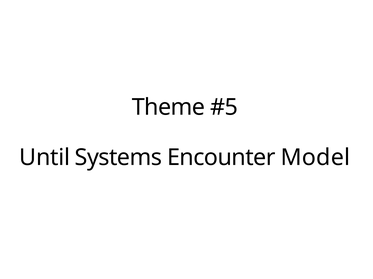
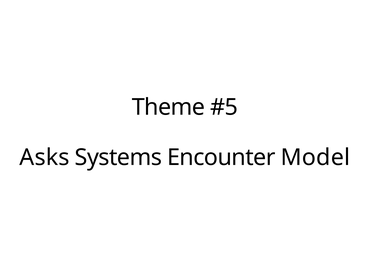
Until: Until -> Asks (45, 158)
